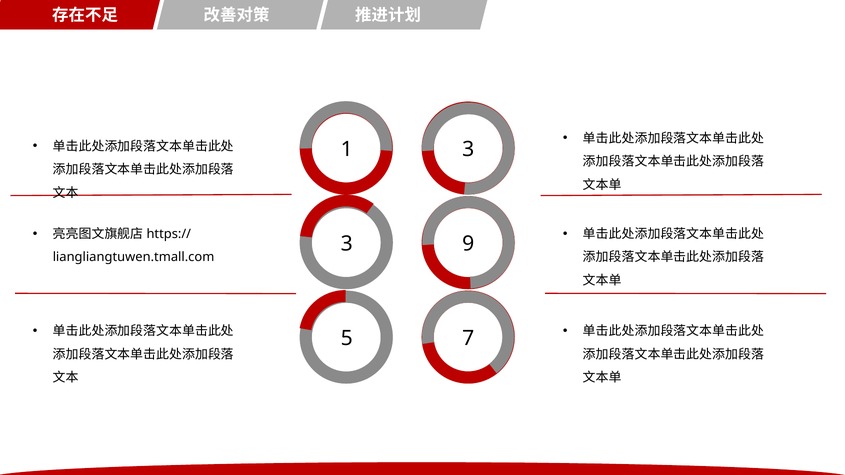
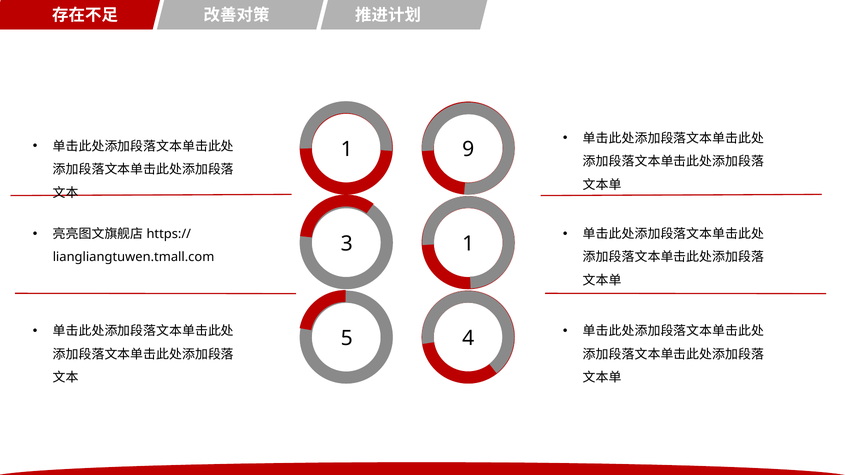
1 3: 3 -> 9 (468, 149)
3 9: 9 -> 1 (468, 244)
7: 7 -> 4 (468, 339)
